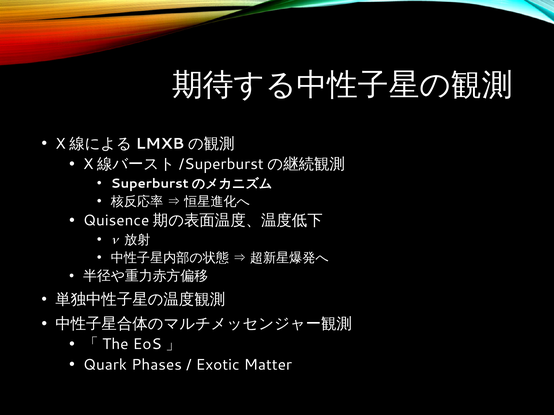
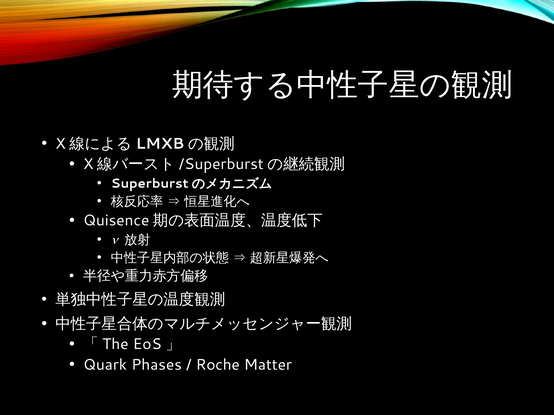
Exotic: Exotic -> Roche (218, 365)
